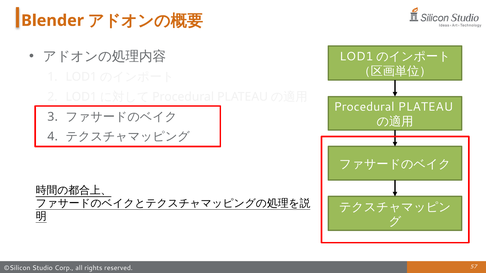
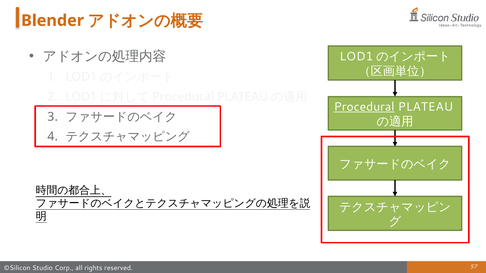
Procedural underline: none -> present (364, 107)
